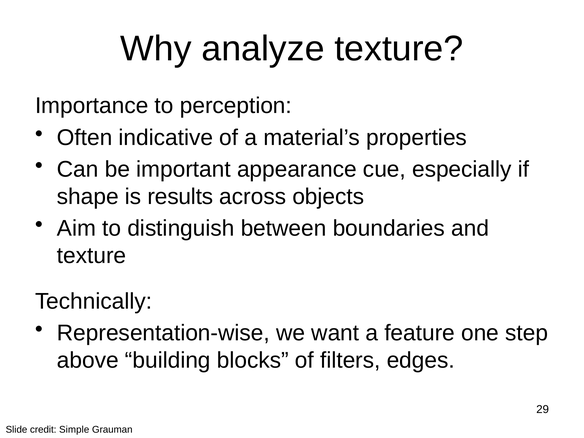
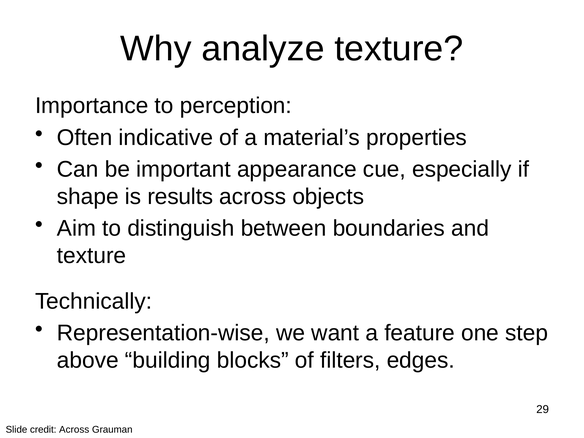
credit Simple: Simple -> Across (74, 430)
